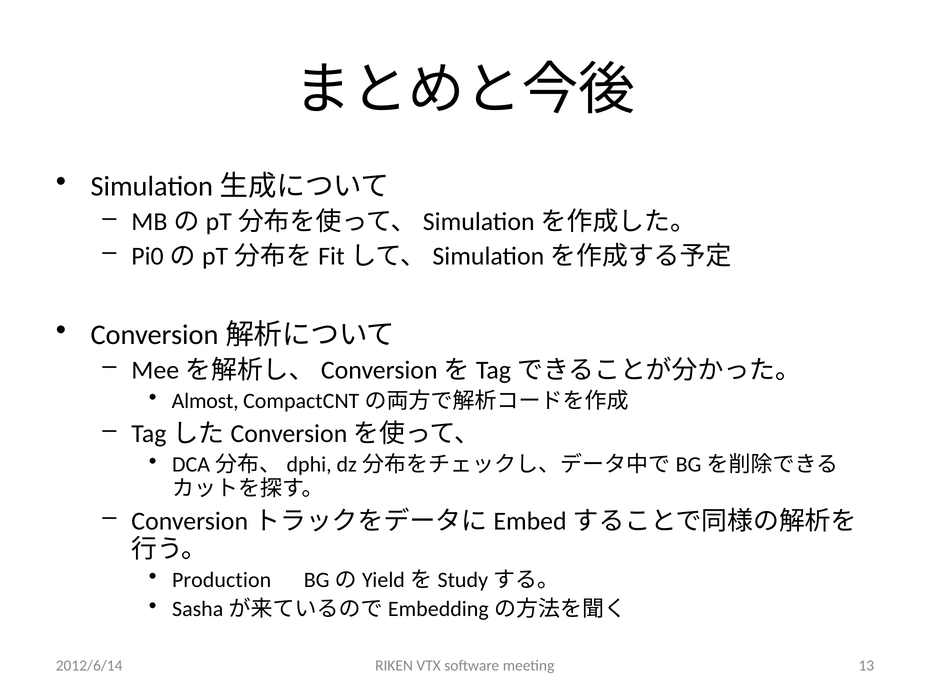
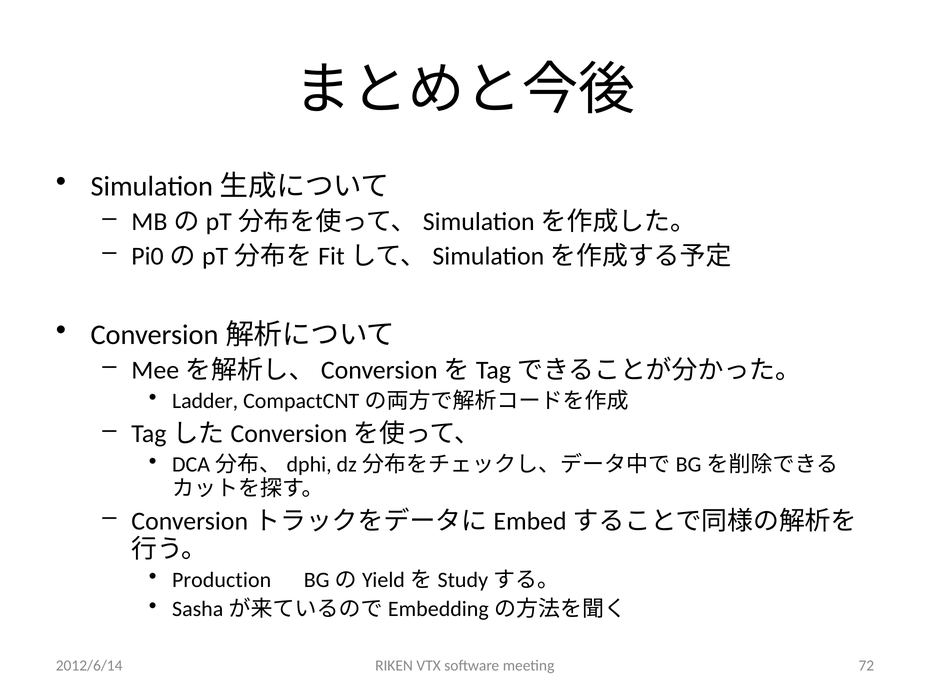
Almost: Almost -> Ladder (205, 401)
13: 13 -> 72 (866, 666)
